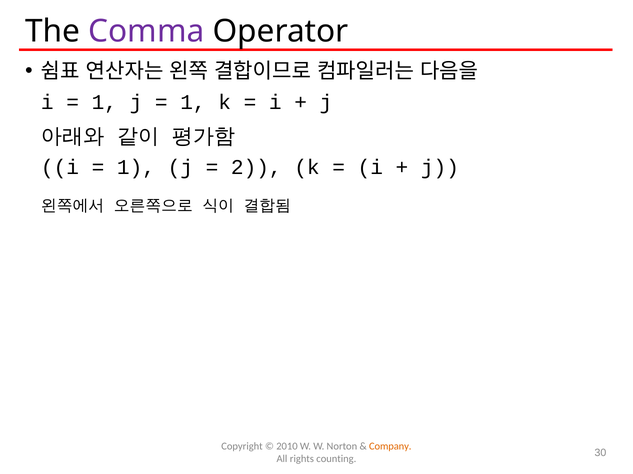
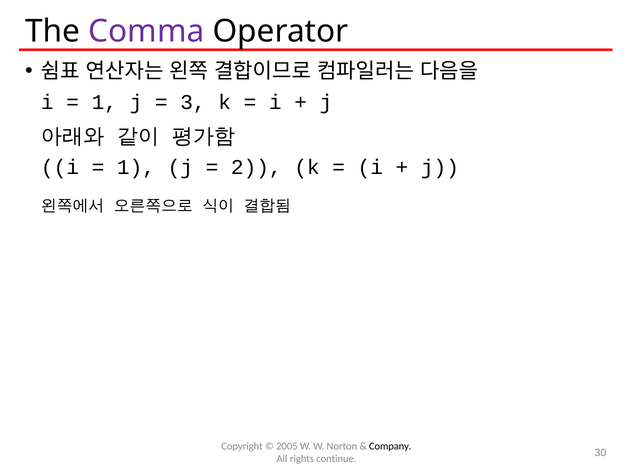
1: 1 -> 3 (193, 103)
2010: 2010 -> 2005 (287, 447)
Company colour: orange -> black (390, 447)
counting: counting -> continue (336, 460)
